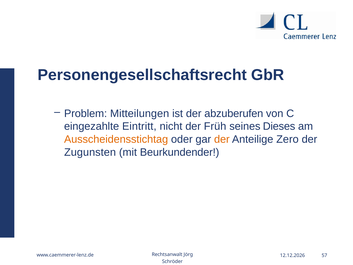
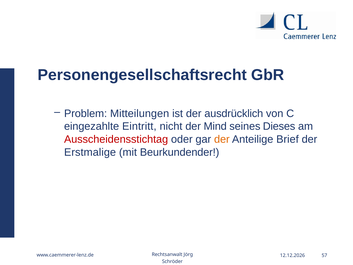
abzuberufen: abzuberufen -> ausdrücklich (234, 113)
Früh: Früh -> Mind (215, 126)
Ausscheidensstichtag colour: orange -> red (116, 139)
Zero: Zero -> Brief (287, 139)
Zugunsten: Zugunsten -> Erstmalige (90, 152)
